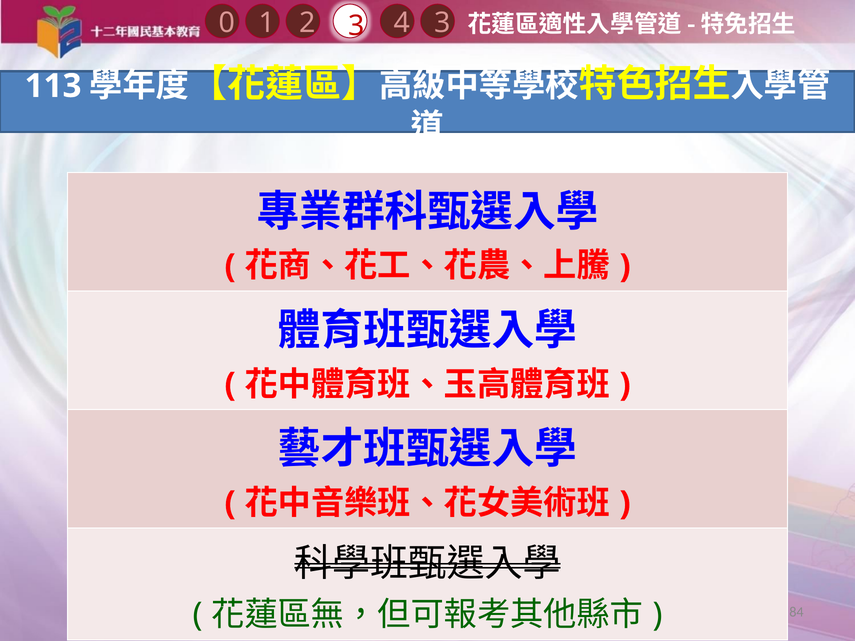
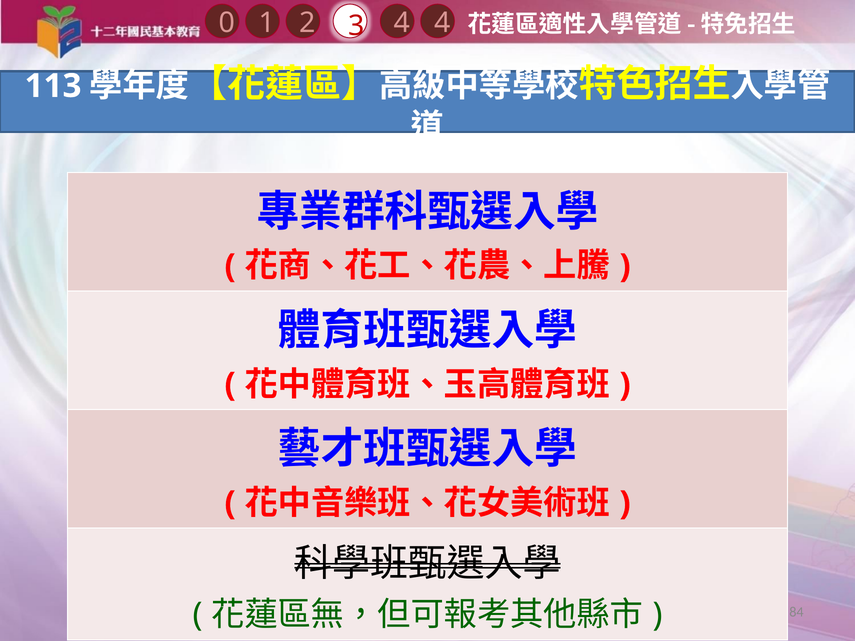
4 3: 3 -> 4 (442, 23)
